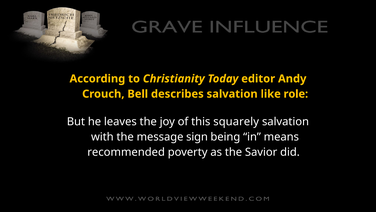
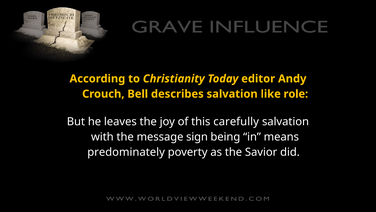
squarely: squarely -> carefully (236, 121)
recommended: recommended -> predominately (126, 152)
